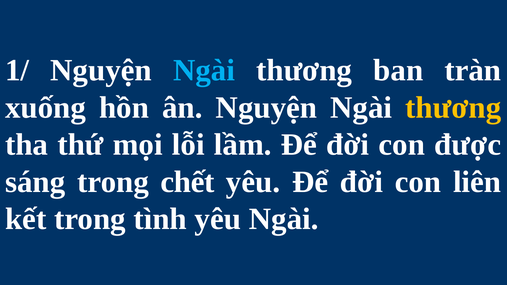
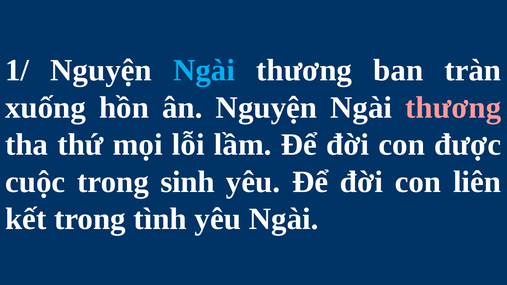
thương colour: yellow -> pink (453, 108)
sáng: sáng -> cuộc (35, 182)
chết: chết -> sinh (188, 182)
